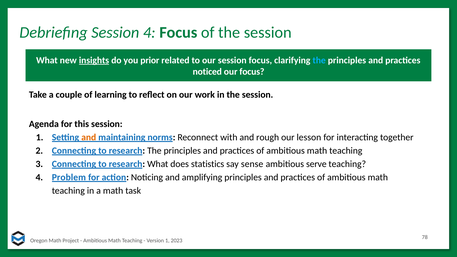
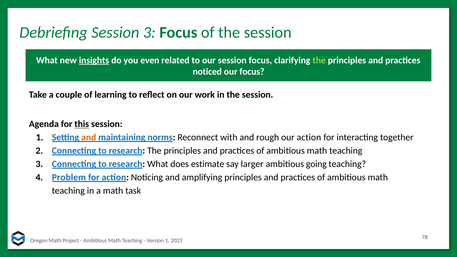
Session 4: 4 -> 3 (149, 32)
prior: prior -> even (150, 60)
the colour: light blue -> light green (319, 60)
this underline: none -> present (82, 124)
our lesson: lesson -> action (309, 137)
statistics: statistics -> estimate (208, 164)
sense: sense -> larger (252, 164)
serve: serve -> going (316, 164)
